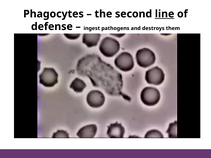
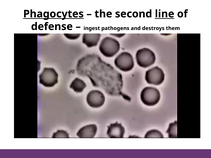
Phagocytes underline: none -> present (53, 14)
